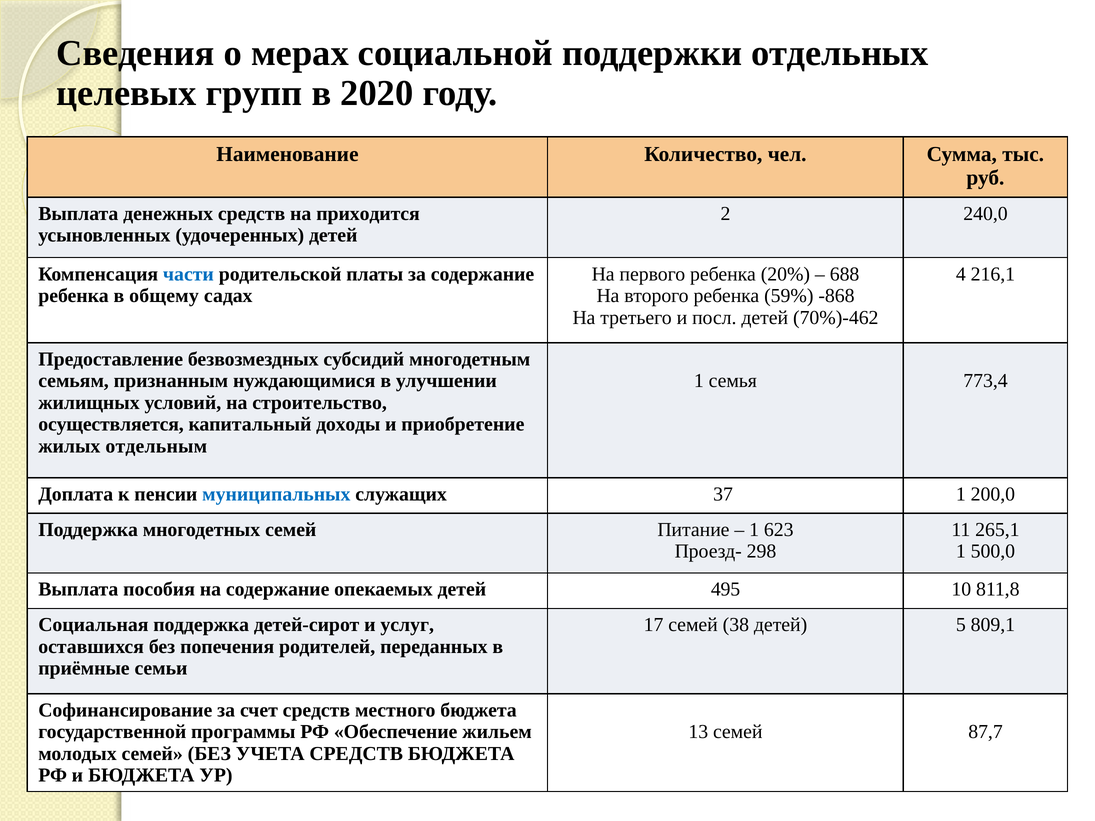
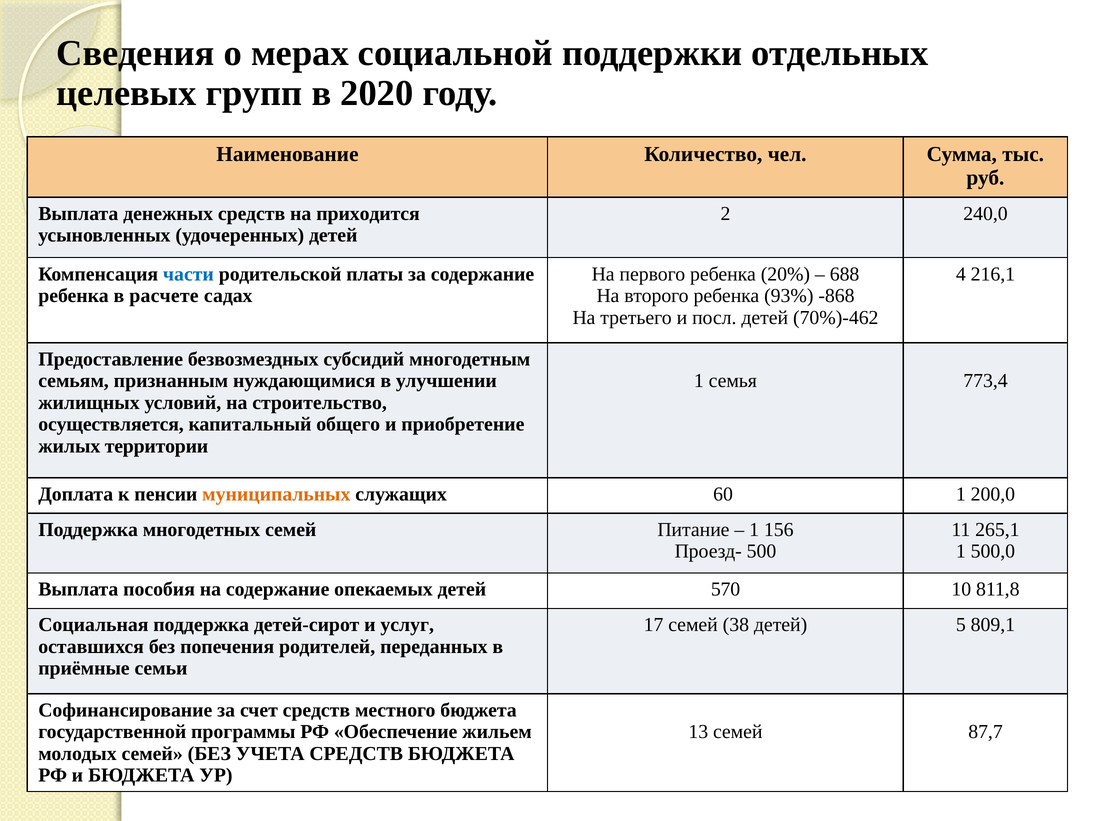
общему: общему -> расчете (164, 296)
59%: 59% -> 93% (789, 296)
доходы: доходы -> общего (348, 425)
отдельным: отдельным -> территории (157, 446)
муниципальных colour: blue -> orange (276, 494)
37: 37 -> 60 (723, 494)
623: 623 -> 156 (779, 530)
298: 298 -> 500 (762, 552)
495: 495 -> 570 (726, 590)
